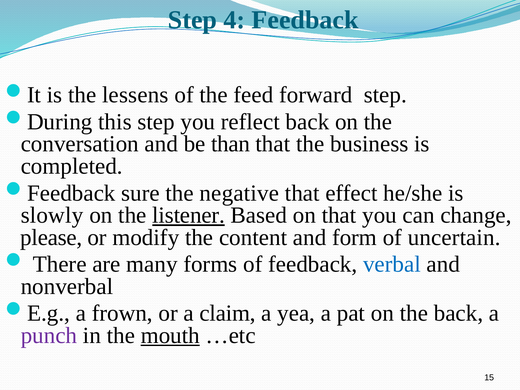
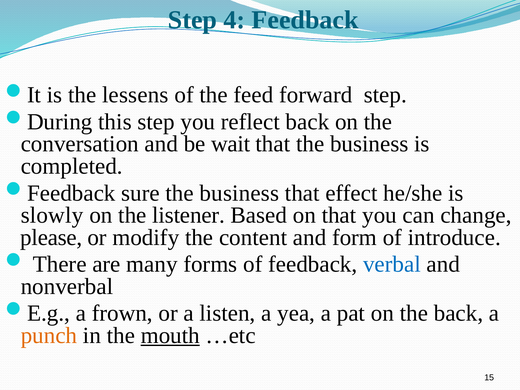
than: than -> wait (231, 144)
negative: negative -> business (239, 193)
listener underline: present -> none (189, 215)
uncertain: uncertain -> introduce (454, 237)
claim: claim -> listen (227, 313)
punch colour: purple -> orange (49, 335)
